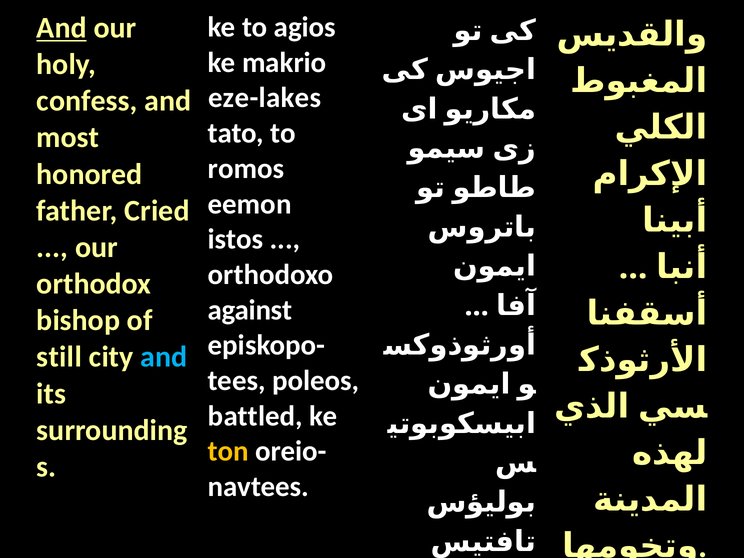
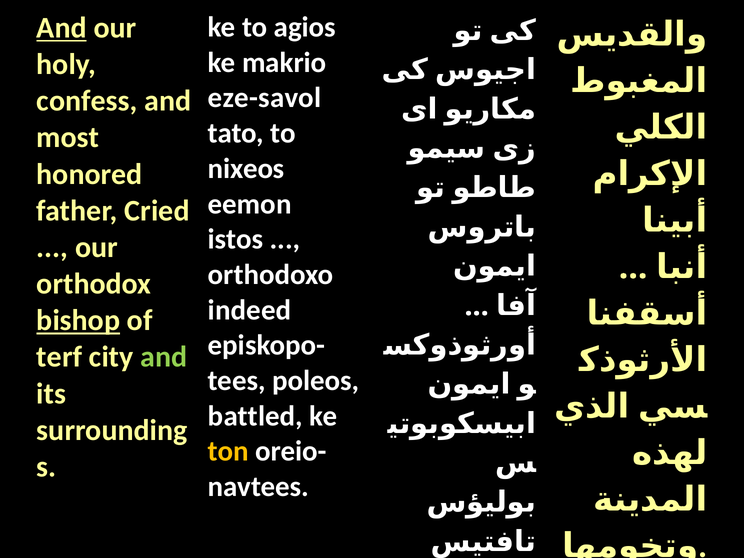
eze-lakes: eze-lakes -> eze-savol (265, 98)
romos: romos -> nixeos (246, 169)
against: against -> indeed (250, 310)
bishop underline: none -> present (78, 321)
still: still -> terf (59, 357)
and colour: light blue -> light green (164, 357)
